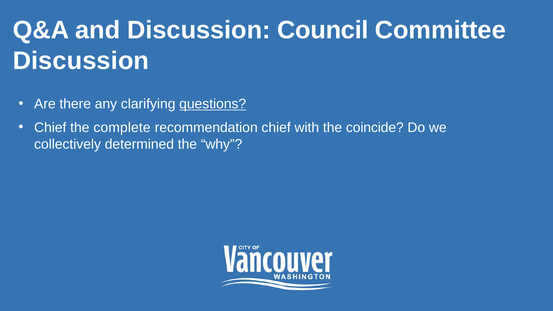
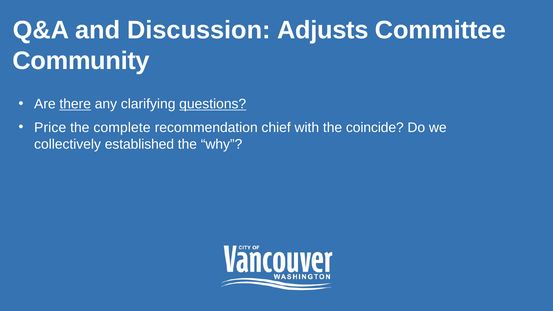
Council: Council -> Adjusts (323, 30)
Discussion: Discussion -> Community (81, 61)
there underline: none -> present (75, 104)
Chief: Chief -> Price (50, 128)
determined: determined -> established (139, 144)
